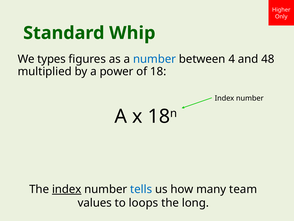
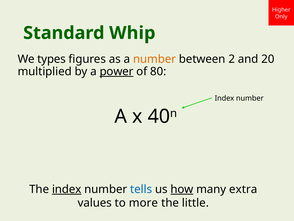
number colour: blue -> orange (155, 59)
4: 4 -> 2 (232, 59)
48: 48 -> 20 (268, 59)
power underline: none -> present (117, 71)
of 18: 18 -> 80 (158, 71)
x 18: 18 -> 40 (159, 116)
how underline: none -> present (182, 189)
team: team -> extra (243, 189)
loops: loops -> more (143, 203)
long: long -> little (195, 203)
